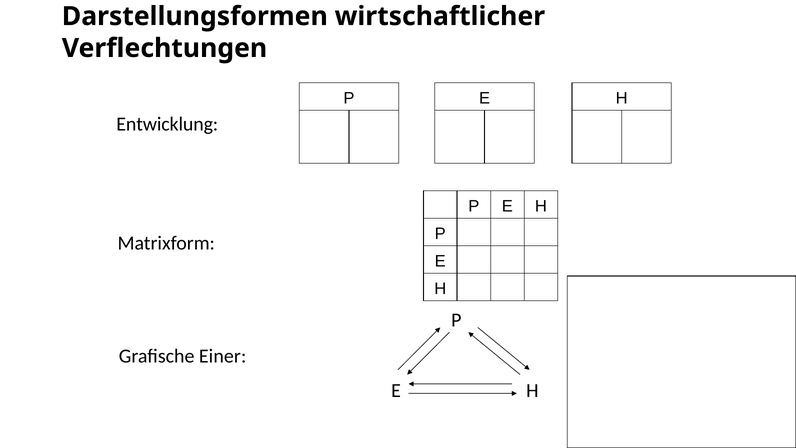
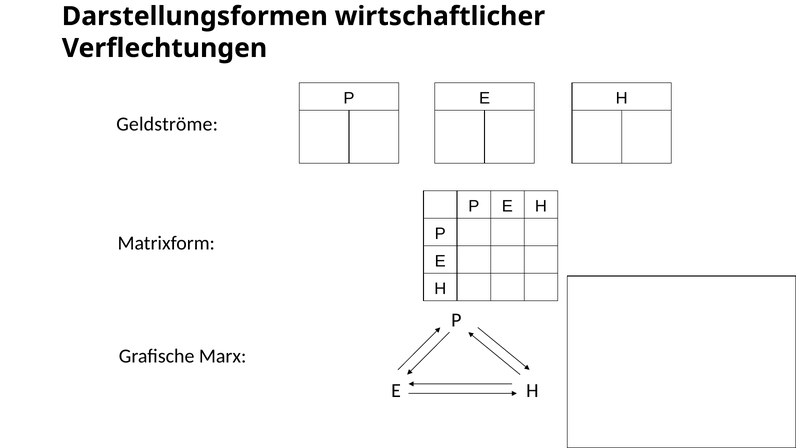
Entwicklung: Entwicklung -> Geldströme (167, 124)
Einer: Einer -> Marx (223, 356)
